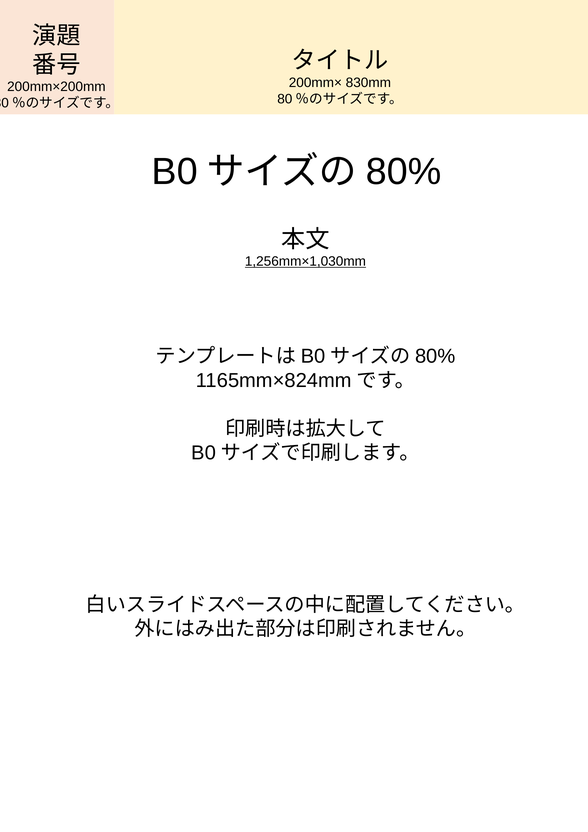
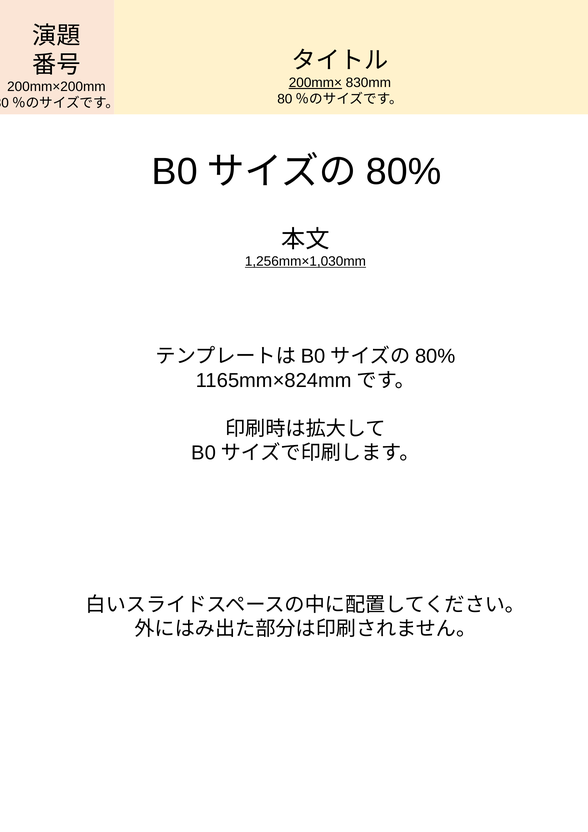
200mm× underline: none -> present (315, 82)
